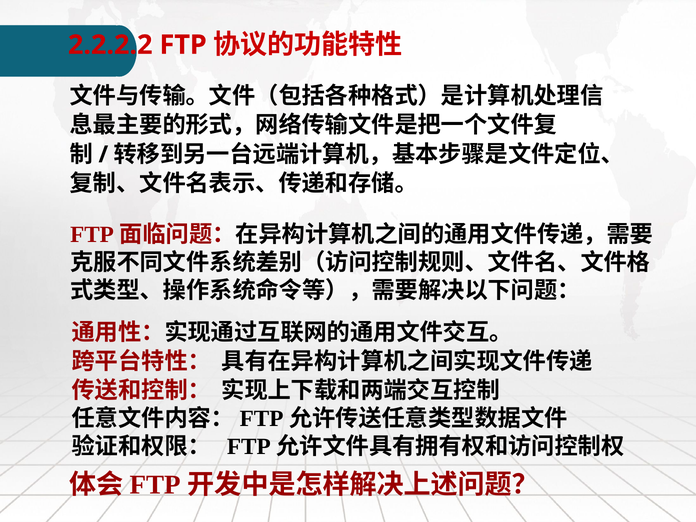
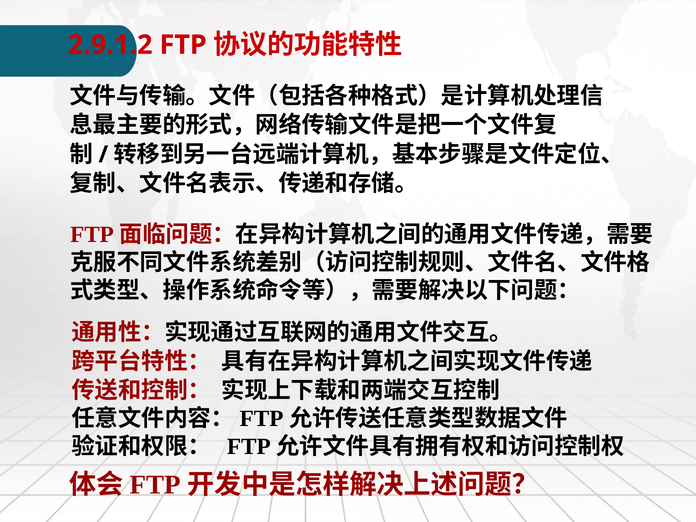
2.2.2.2: 2.2.2.2 -> 2.9.1.2 (110, 45)
